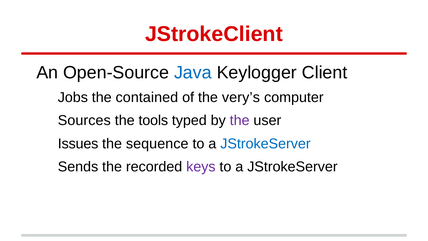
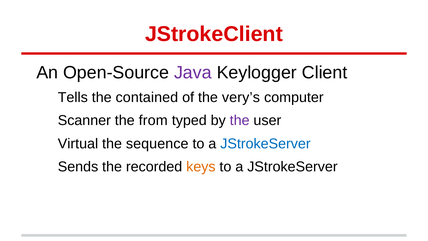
Java colour: blue -> purple (193, 72)
Jobs: Jobs -> Tells (73, 97)
Sources: Sources -> Scanner (84, 120)
tools: tools -> from (153, 120)
Issues: Issues -> Virtual (78, 144)
keys colour: purple -> orange (201, 167)
